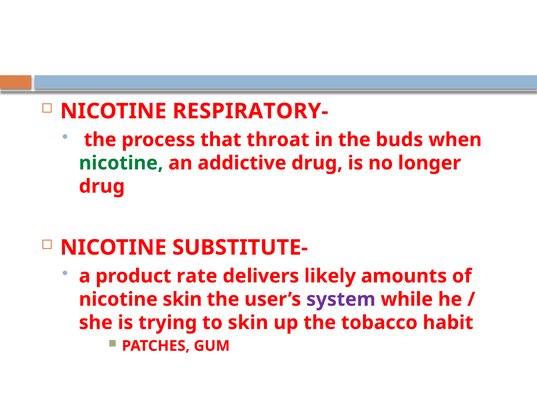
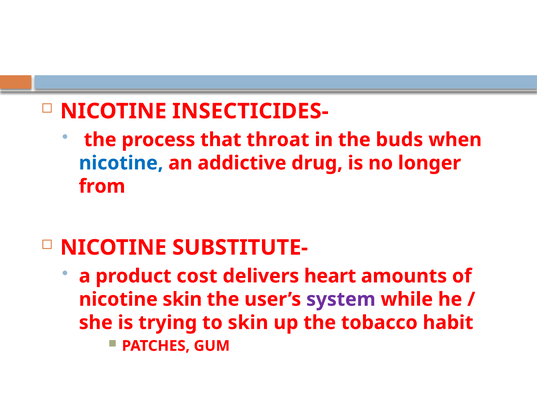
RESPIRATORY-: RESPIRATORY- -> INSECTICIDES- (250, 111)
nicotine colour: green -> blue (121, 163)
drug: drug -> from (102, 186)
rate: rate -> cost (197, 276)
likely: likely -> heart (330, 276)
